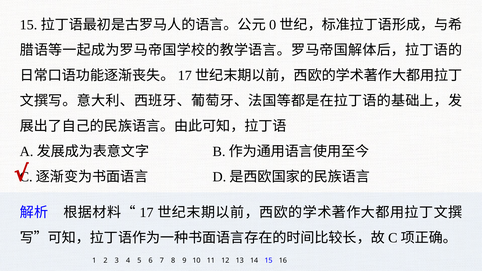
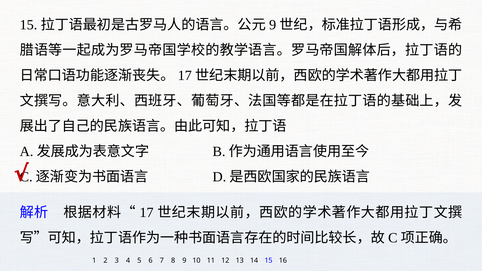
0: 0 -> 9 (273, 25)
